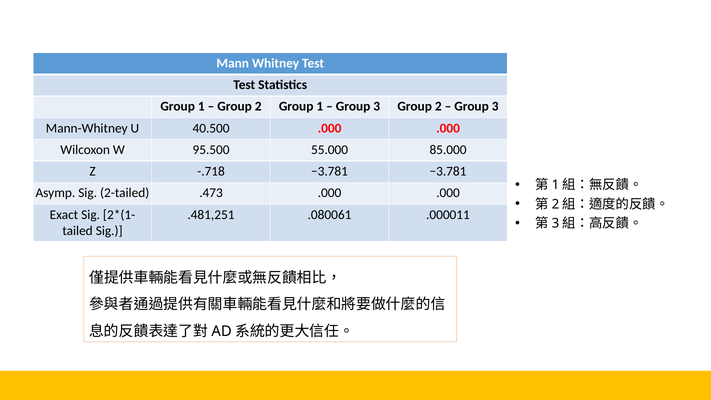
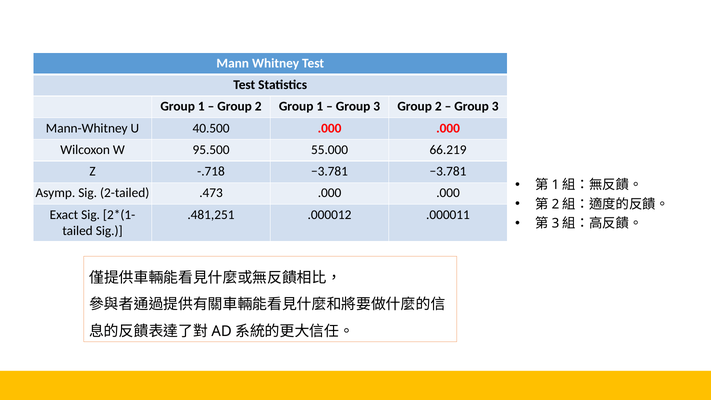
85.000: 85.000 -> 66.219 (448, 150)
.080061: .080061 -> .000012 (329, 215)
